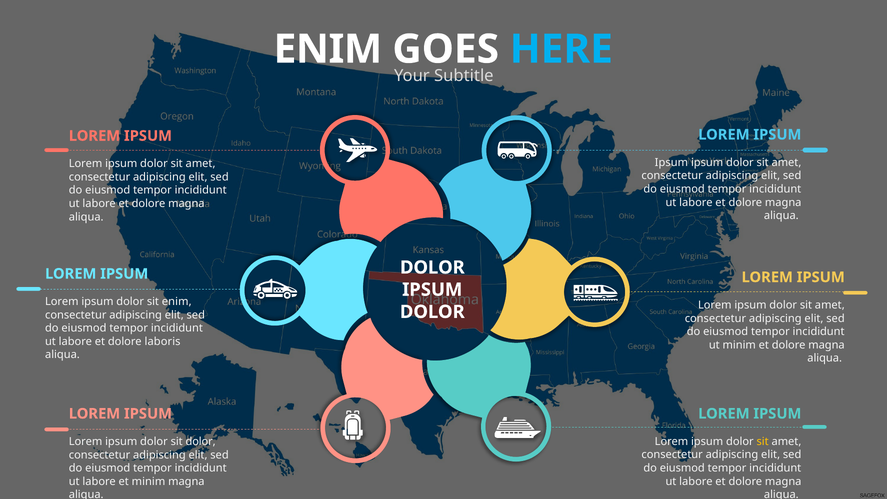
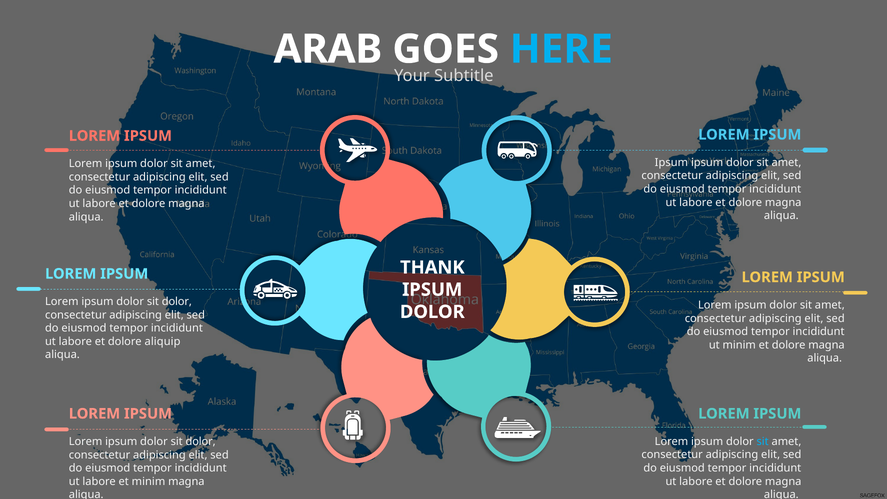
ENIM: ENIM -> ARAB (328, 49)
DOLOR: DOLOR -> THANK (432, 267)
enim: enim -> dolor (177, 302)
laboris: laboris -> aliquip (163, 341)
sit colour: yellow -> light blue (763, 441)
